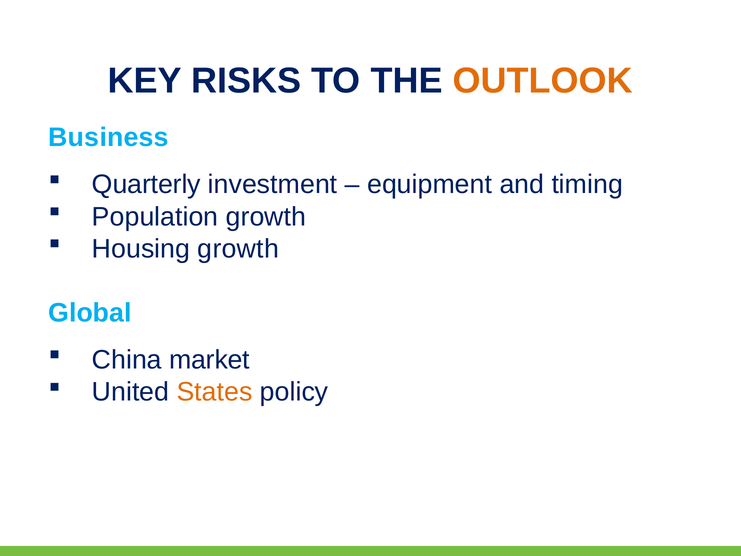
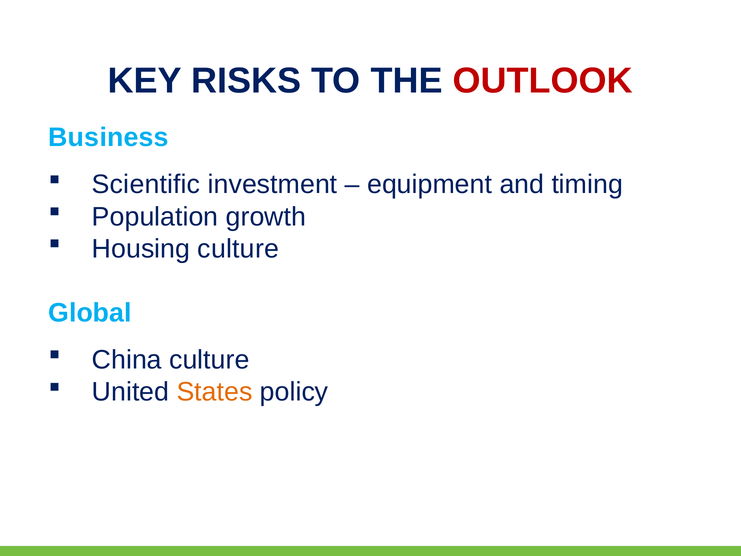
OUTLOOK colour: orange -> red (543, 81)
Quarterly: Quarterly -> Scientific (146, 185)
Housing growth: growth -> culture (238, 249)
China market: market -> culture (209, 360)
